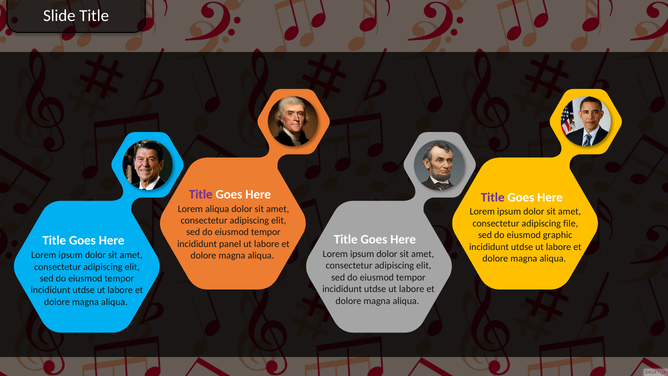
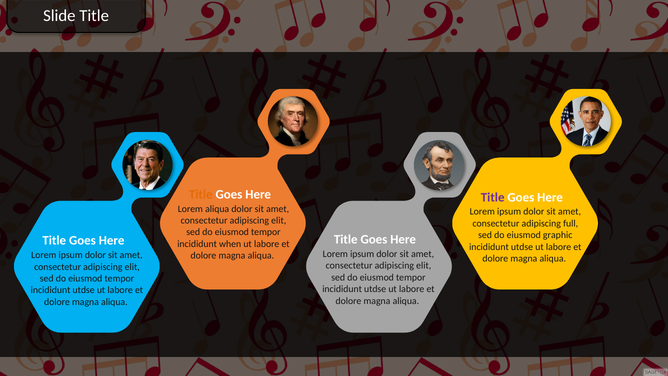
Title colour: purple -> orange (201, 194)
file: file -> full (571, 223)
panel: panel -> when (230, 244)
